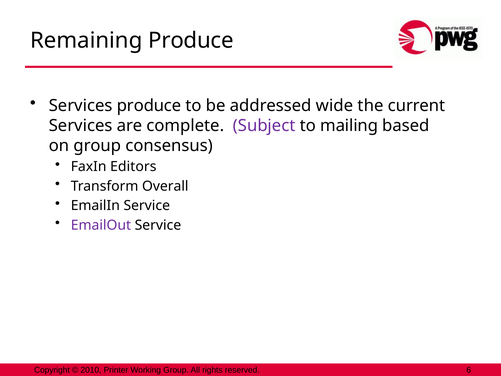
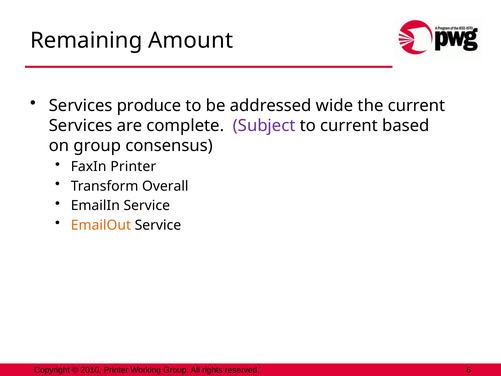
Remaining Produce: Produce -> Amount (191, 40)
to mailing: mailing -> current (349, 126)
FaxIn Editors: Editors -> Printer (133, 167)
EmailOut colour: purple -> orange (101, 225)
